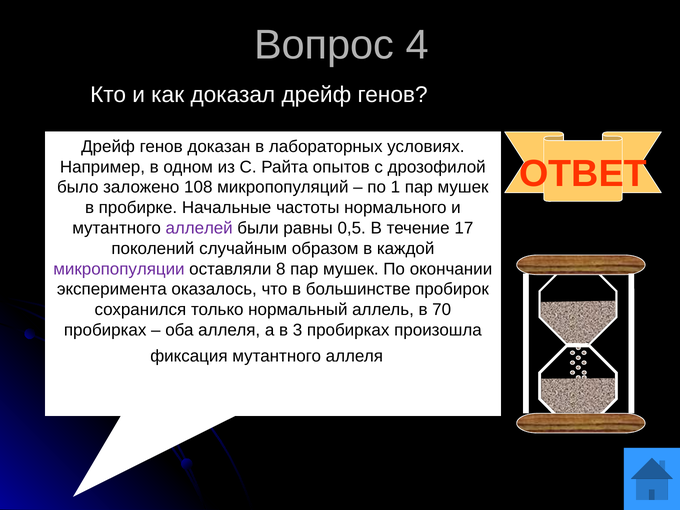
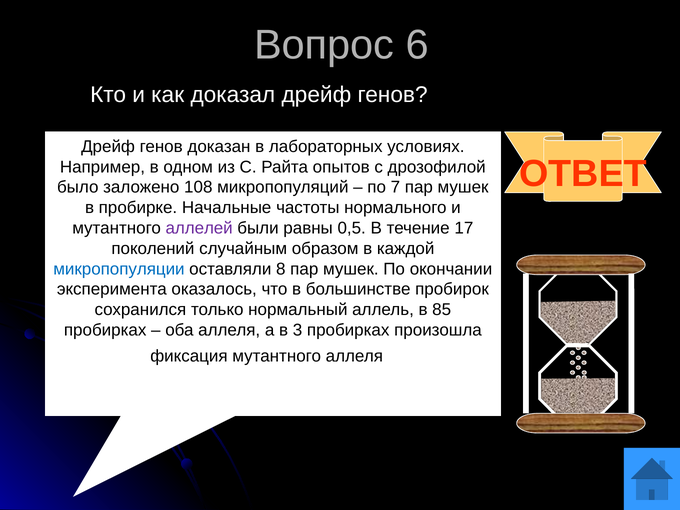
4: 4 -> 6 (417, 45)
1: 1 -> 7 (395, 187)
микропопуляции colour: purple -> blue (119, 269)
70: 70 -> 85 (442, 310)
